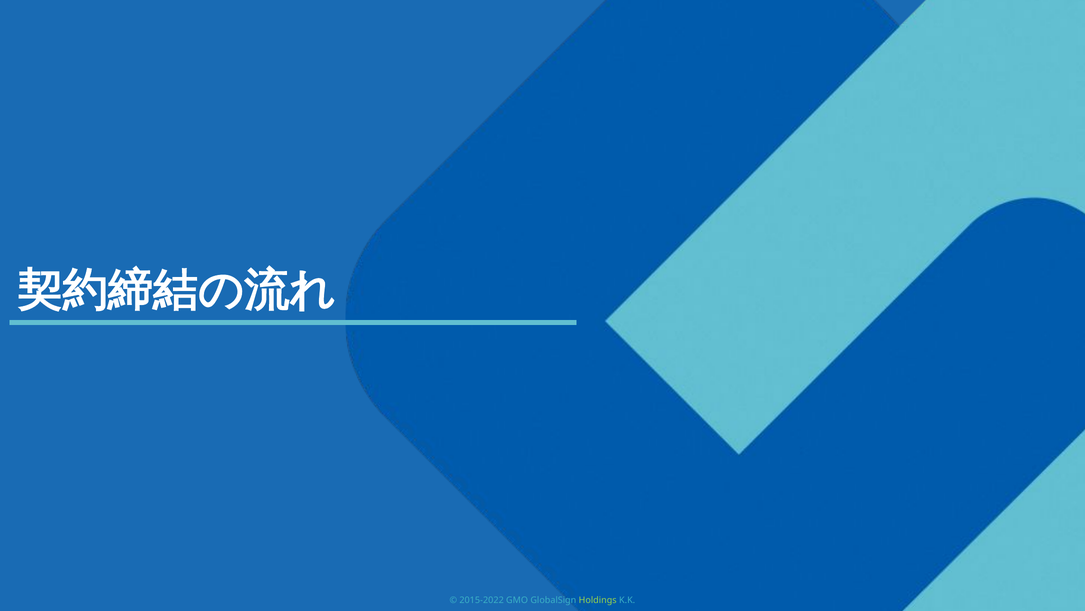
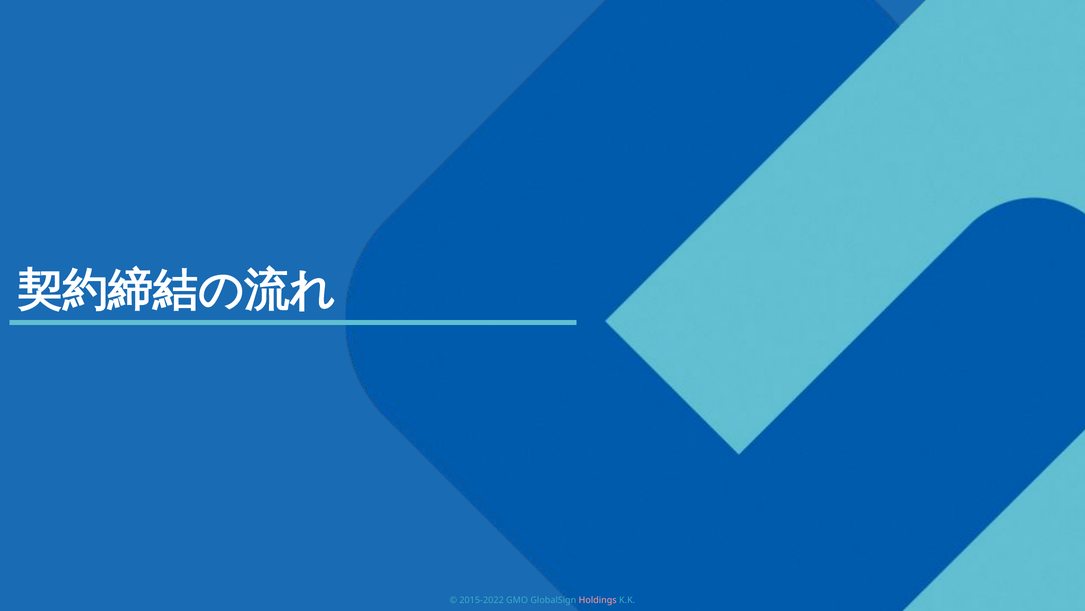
Holdings colour: light green -> pink (598, 600)
